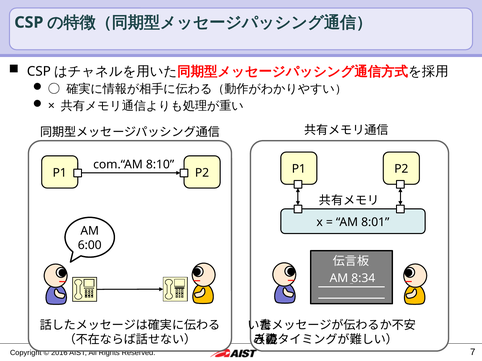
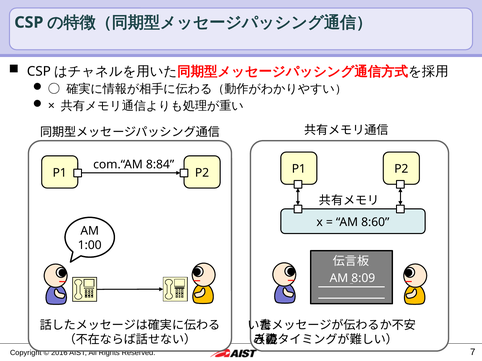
8:10: 8:10 -> 8:84 (160, 165)
8:01: 8:01 -> 8:60 (375, 222)
6:00: 6:00 -> 1:00 (90, 246)
8:34: 8:34 -> 8:09 (363, 279)
